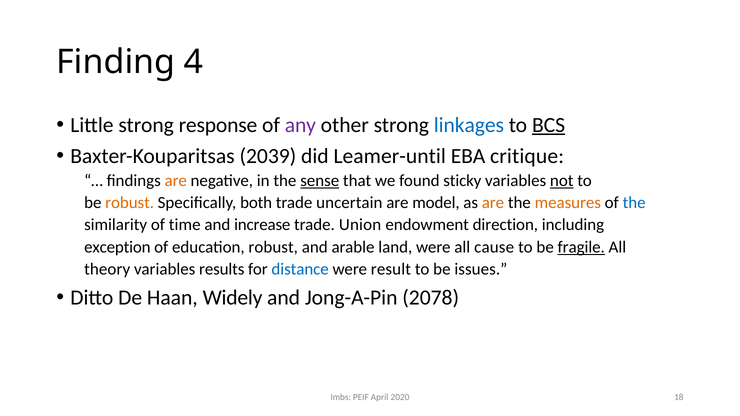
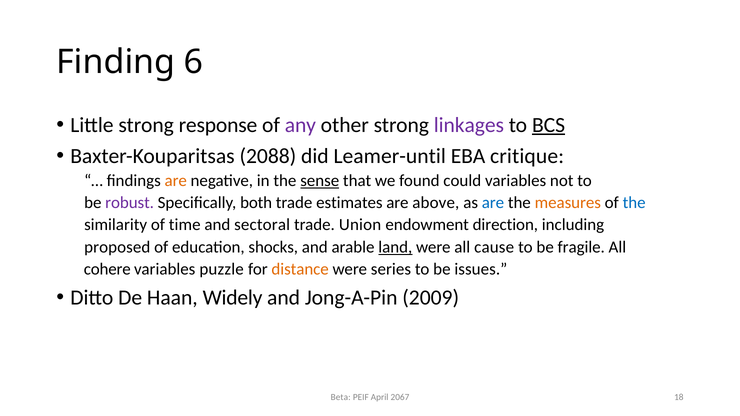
4: 4 -> 6 (194, 62)
linkages colour: blue -> purple (469, 125)
2039: 2039 -> 2088 (268, 156)
sticky: sticky -> could (462, 181)
not underline: present -> none (562, 181)
robust colour: orange -> purple (130, 203)
uncertain: uncertain -> estimates (349, 203)
model: model -> above (436, 203)
are colour: orange -> blue (493, 203)
increase: increase -> sectoral (262, 225)
exception: exception -> proposed (117, 247)
education robust: robust -> shocks (273, 247)
land underline: none -> present (395, 247)
fragile underline: present -> none (581, 247)
theory: theory -> cohere (107, 269)
results: results -> puzzle (222, 269)
distance colour: blue -> orange (300, 269)
result: result -> series (391, 269)
2078: 2078 -> 2009 (431, 298)
Imbs: Imbs -> Beta (341, 397)
2020: 2020 -> 2067 (400, 397)
